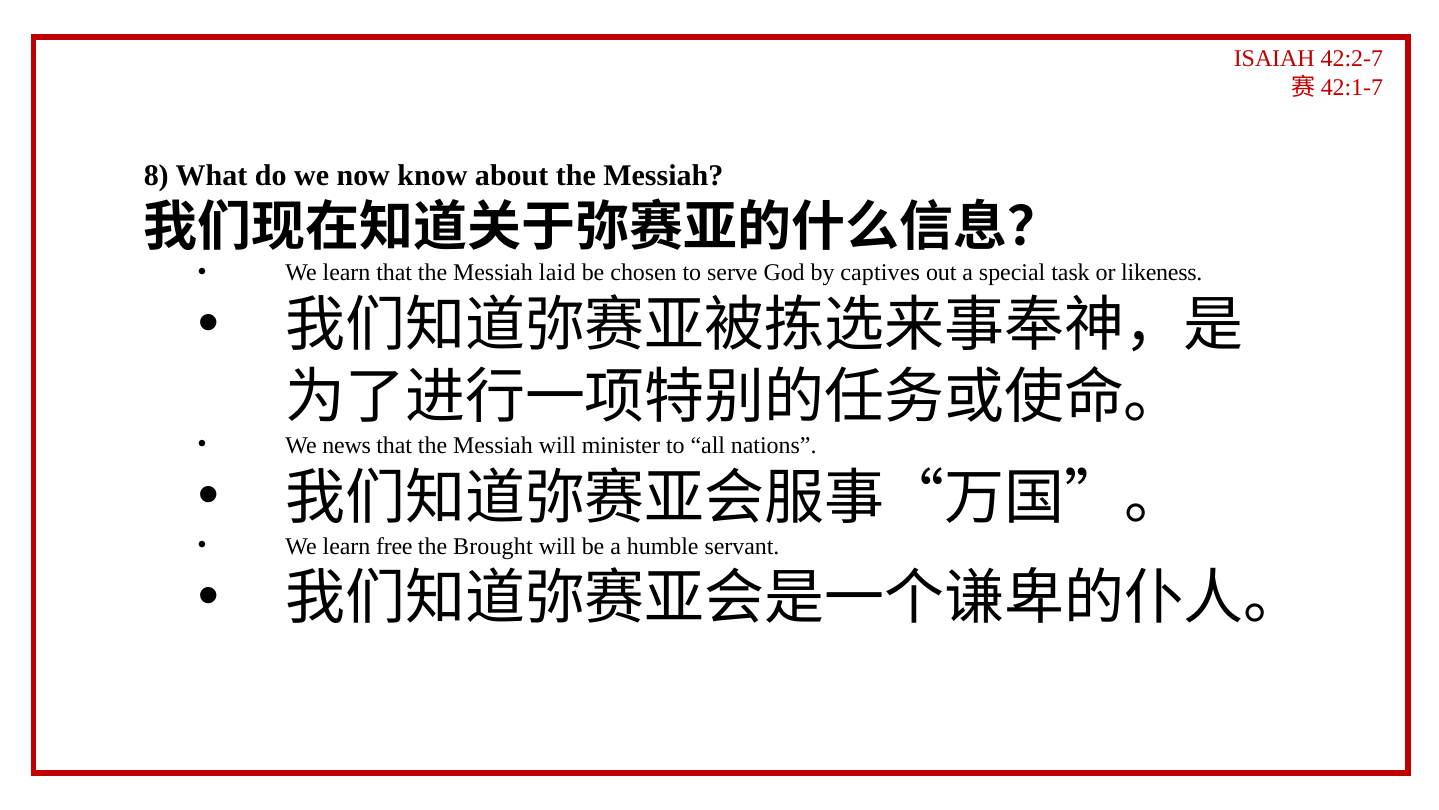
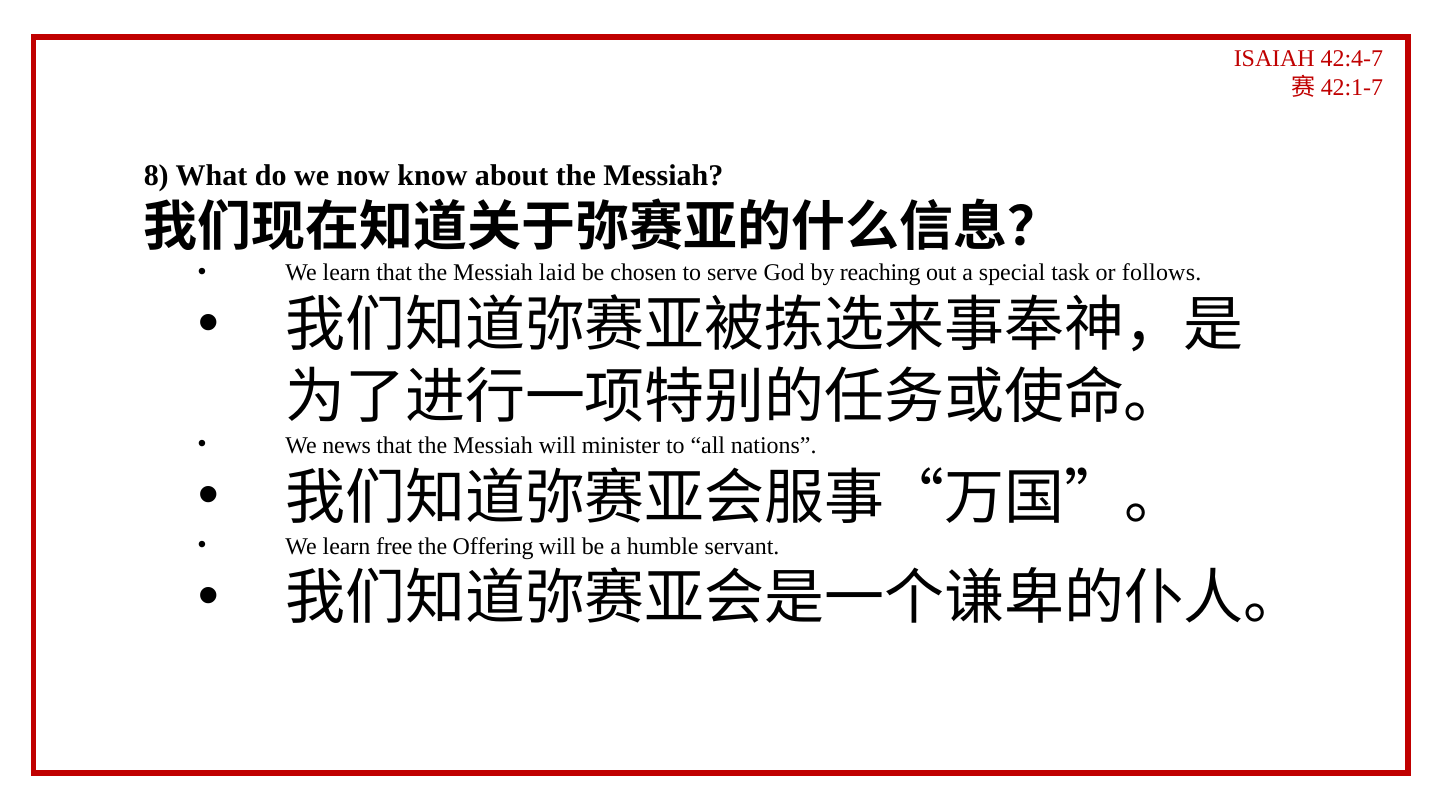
42:2-7: 42:2-7 -> 42:4-7 (1352, 58)
captives: captives -> reaching (880, 272)
likeness: likeness -> follows (1162, 272)
Brought: Brought -> Offering (493, 546)
